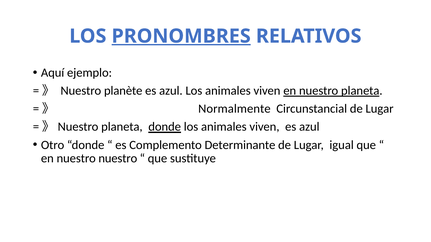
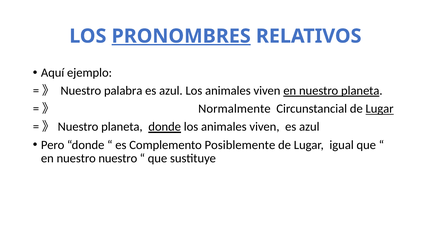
planète: planète -> palabra (123, 91)
Lugar underline: none -> present (380, 109)
Otro: Otro -> Pero (53, 145)
Determinante: Determinante -> Posiblemente (240, 145)
